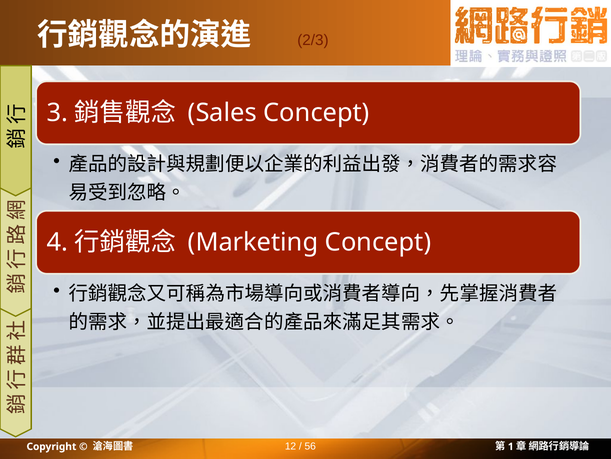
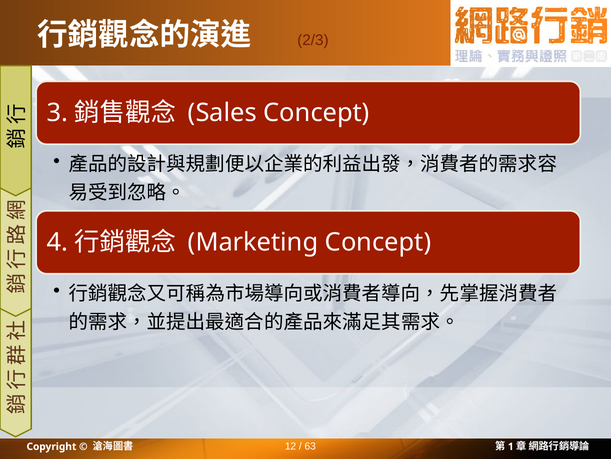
56: 56 -> 63 (310, 446)
